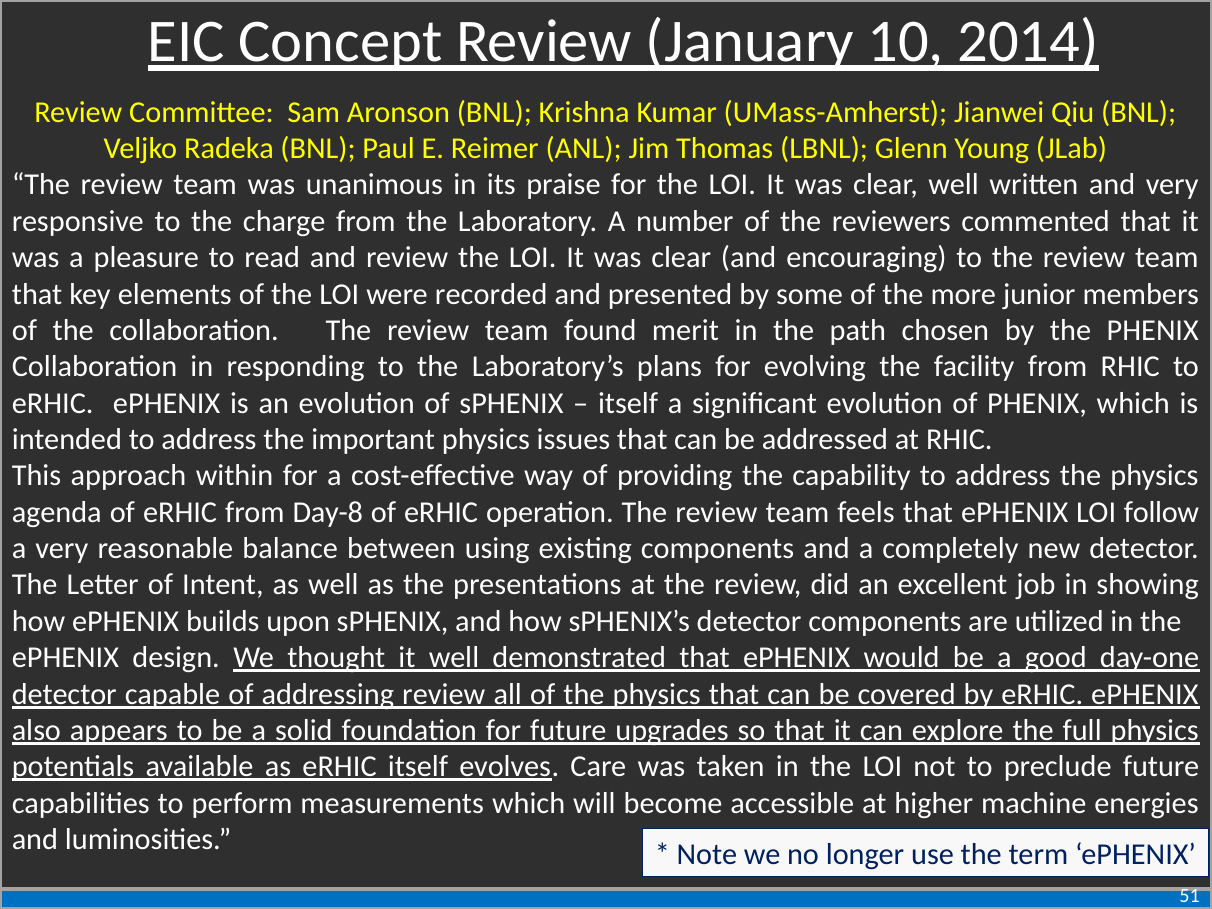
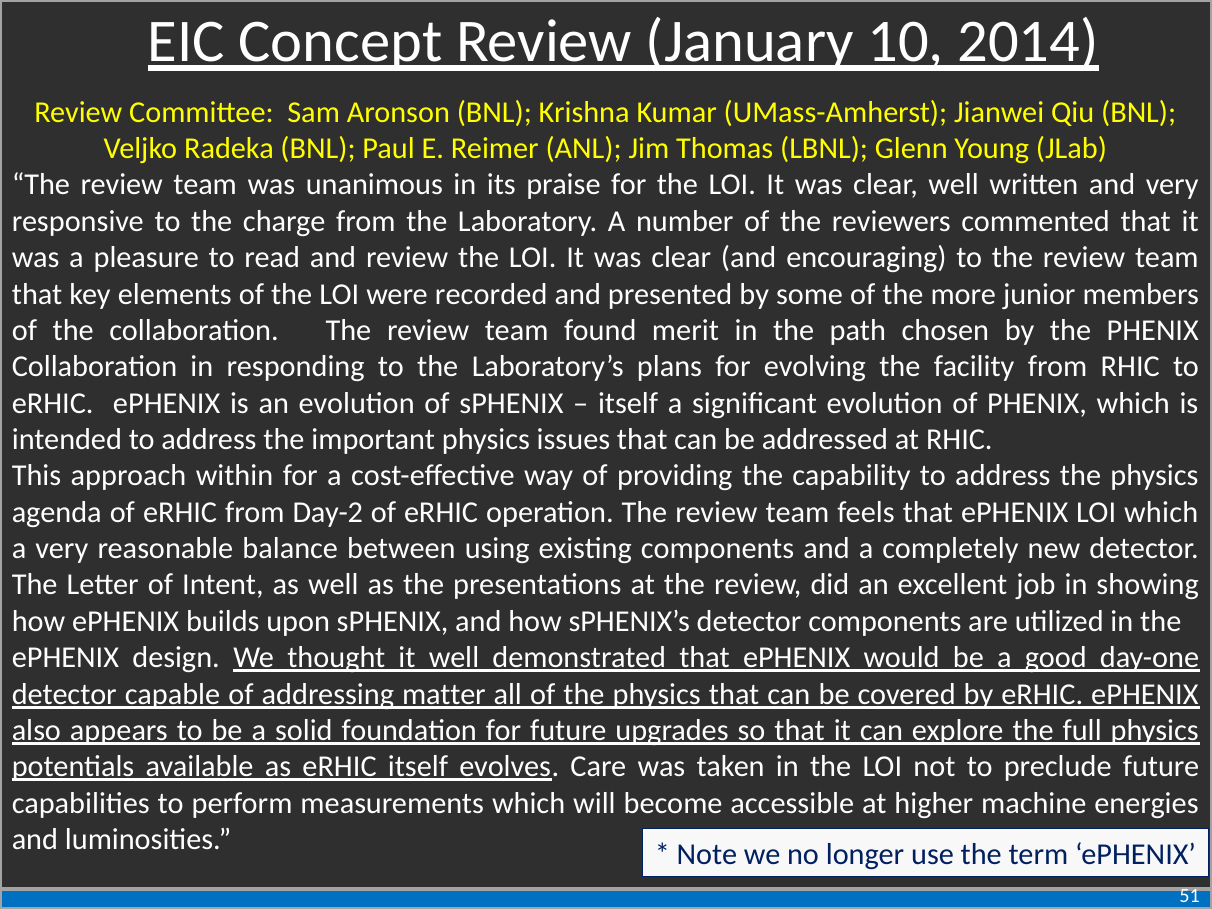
Day-8: Day-8 -> Day-2 (328, 512)
LOI follow: follow -> which (1161, 512)
addressing review: review -> matter (444, 694)
